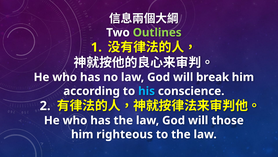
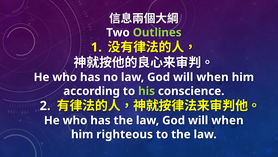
break: break -> when (212, 77)
his colour: light blue -> light green (147, 91)
those: those -> when (227, 120)
